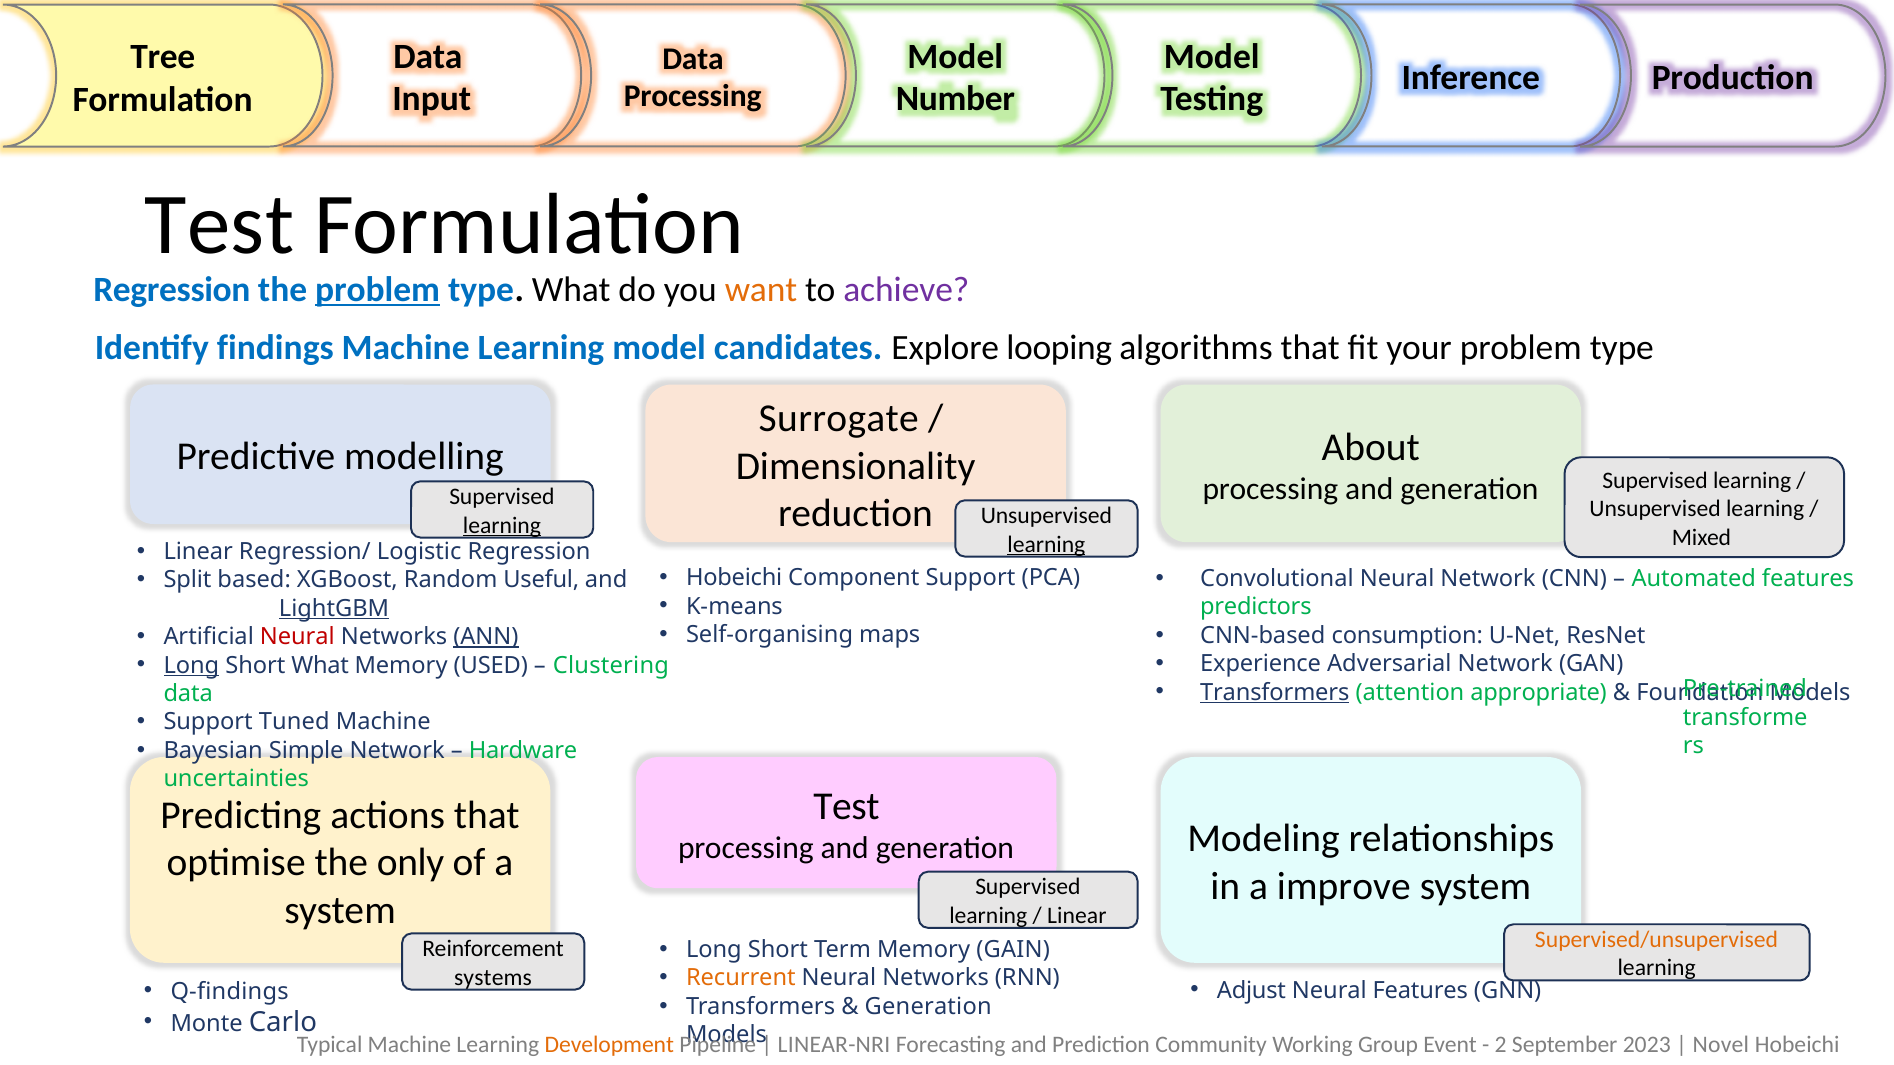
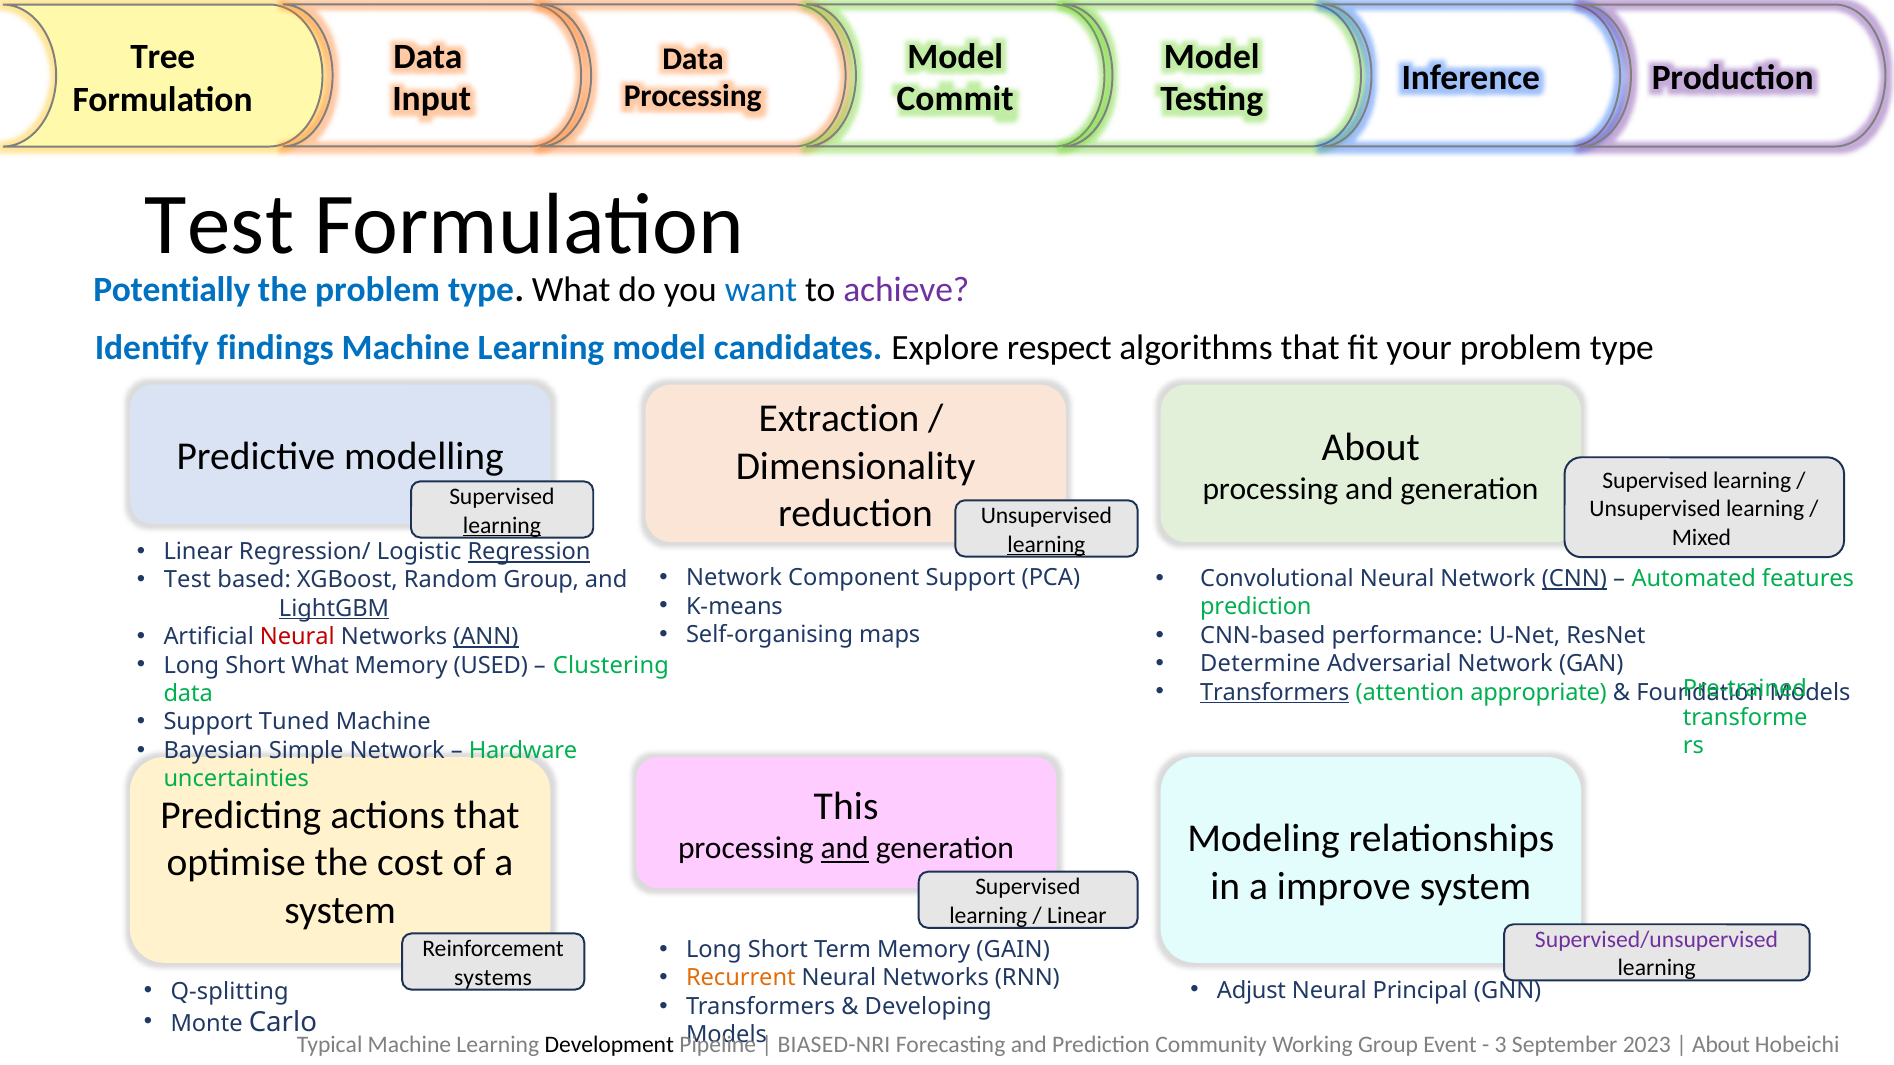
Number: Number -> Commit (955, 99)
Regression: Regression -> Potentially (172, 290)
problem underline: present -> none (378, 290)
want colour: orange -> blue (761, 290)
looping: looping -> respect (1059, 348)
Surrogate: Surrogate -> Extraction (839, 419)
Regression underline: none -> present (529, 552)
Hobeichi: Hobeichi -> Network (734, 578)
CNN underline: none -> present (1574, 579)
Split: Split -> Test (187, 580)
Random Useful: Useful -> Group (541, 580)
predictors: predictors -> prediction (1256, 607)
consumption: consumption -> performance (1407, 636)
Experience: Experience -> Determine (1260, 664)
Long underline: present -> none (191, 666)
Test: Test -> This (846, 807)
and underline: none -> present (845, 849)
only: only -> cost (410, 863)
Supervised/unsupervised colour: orange -> purple (1656, 940)
Neural Features: Features -> Principal (1420, 991)
Q-findings: Q-findings -> Q-splitting (230, 992)
Generation: Generation -> Developing (928, 1007)
Development colour: orange -> black (609, 1045)
LINEAR-NRI: LINEAR-NRI -> BIASED-NRI (834, 1045)
2: 2 -> 3 (1501, 1045)
Novel: Novel -> About (1721, 1045)
